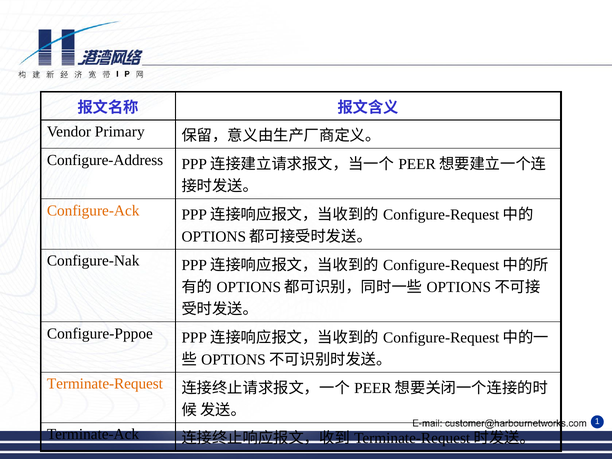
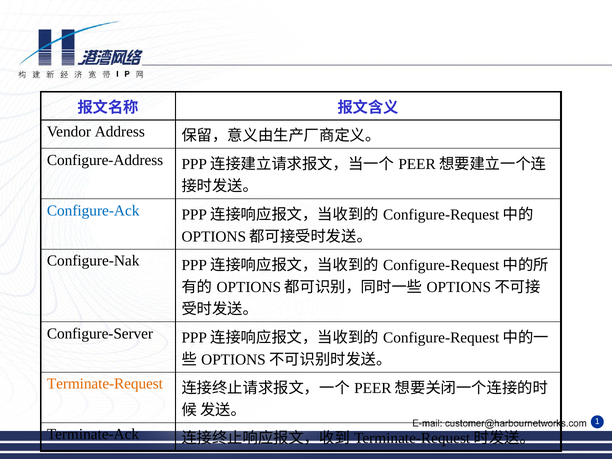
Primary: Primary -> Address (120, 132)
Configure-Ack colour: orange -> blue (93, 210)
Configure-Pppoe: Configure-Pppoe -> Configure-Server (100, 333)
